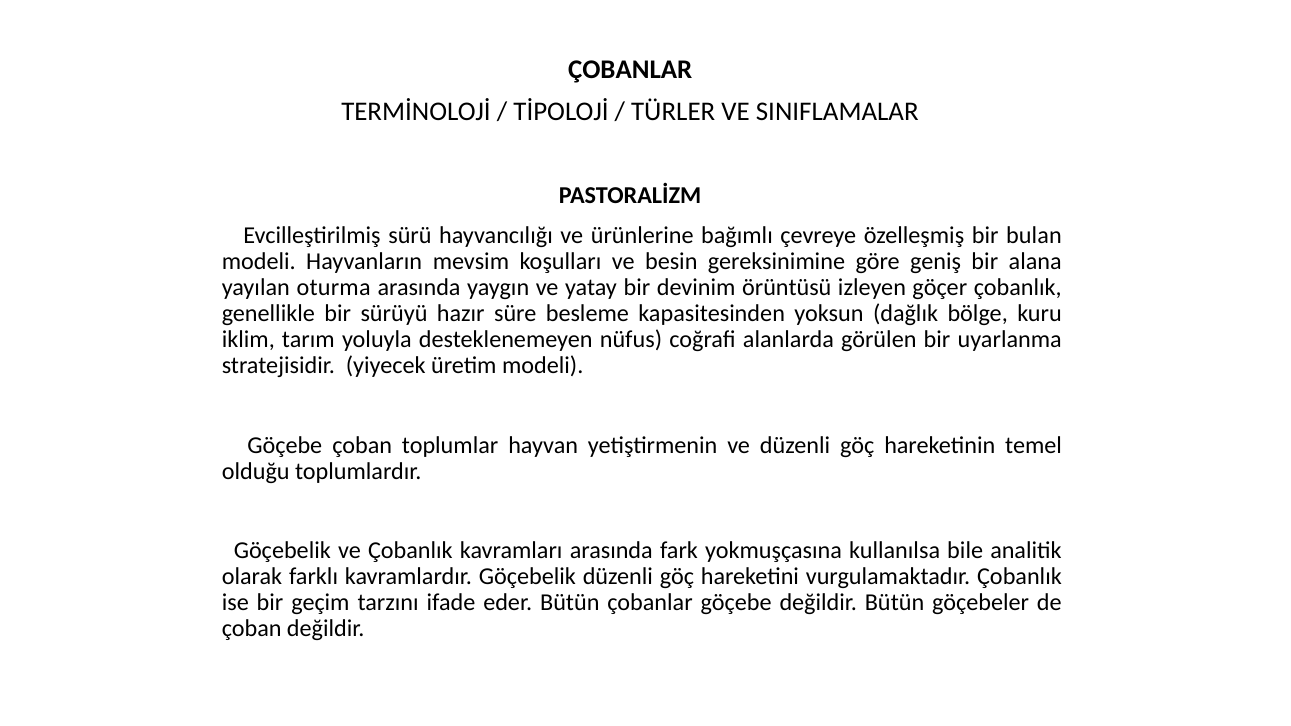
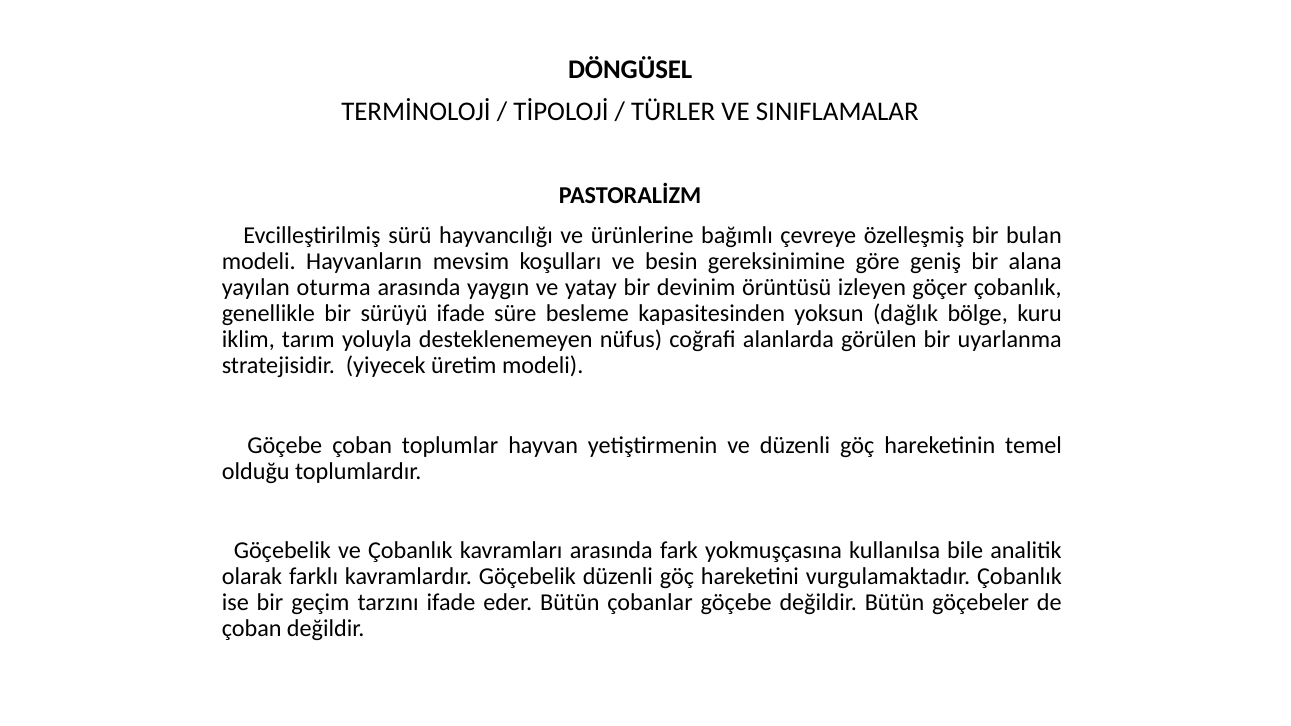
ÇOBANLAR: ÇOBANLAR -> DÖNGÜSEL (630, 70)
sürüyü hazır: hazır -> ifade (461, 314)
